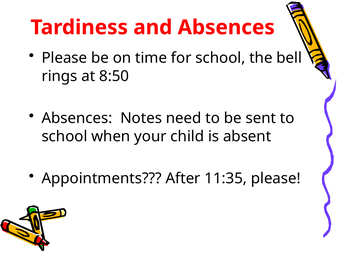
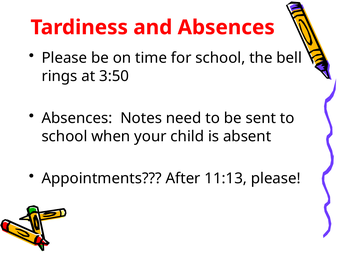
8:50: 8:50 -> 3:50 (114, 76)
11:35: 11:35 -> 11:13 (226, 179)
